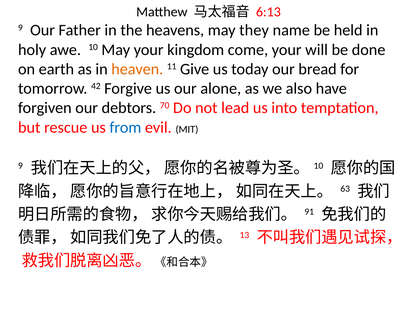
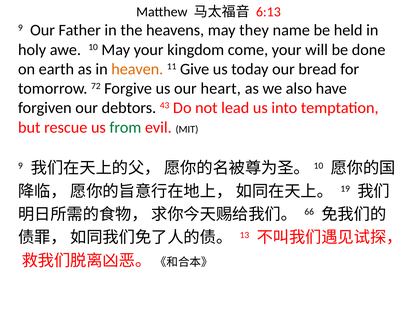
42: 42 -> 72 (96, 86)
alone: alone -> heart (221, 89)
70: 70 -> 43 (165, 106)
from colour: blue -> green (125, 128)
63: 63 -> 19 (345, 189)
91: 91 -> 66 (309, 212)
